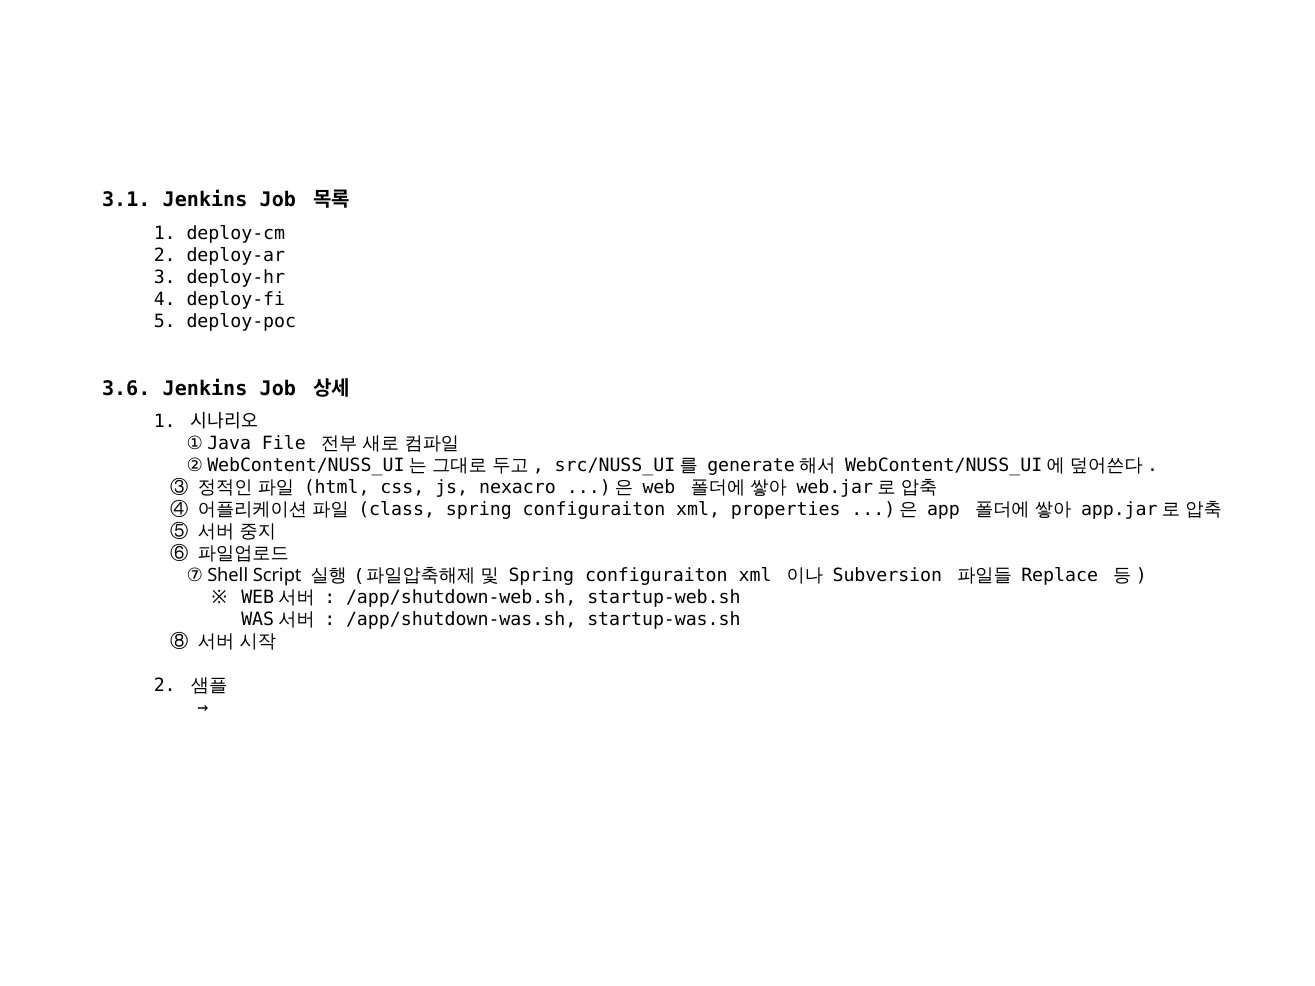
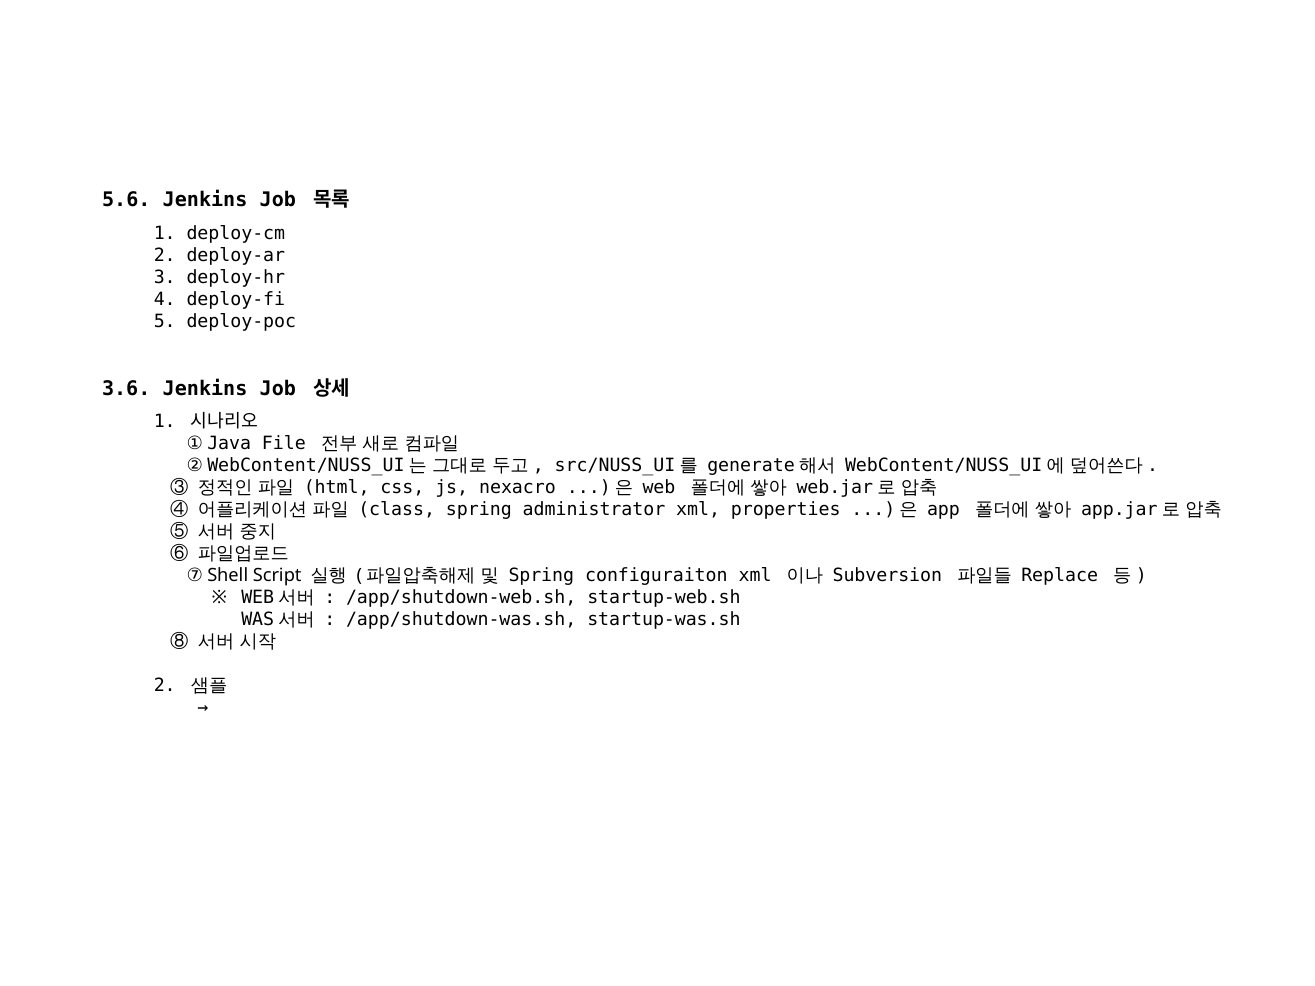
3.1: 3.1 -> 5.6 (126, 200)
class spring configuraiton: configuraiton -> administrator (594, 510)
